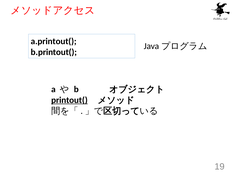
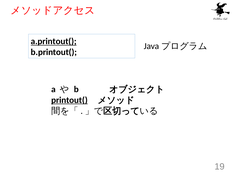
a.printout( underline: none -> present (54, 41)
